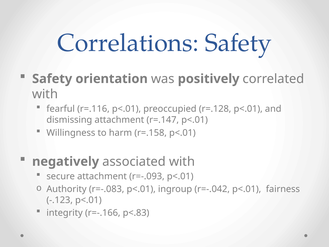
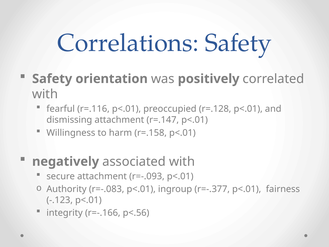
r=-.042: r=-.042 -> r=-.377 (212, 189)
p<.83: p<.83 -> p<.56 (136, 213)
